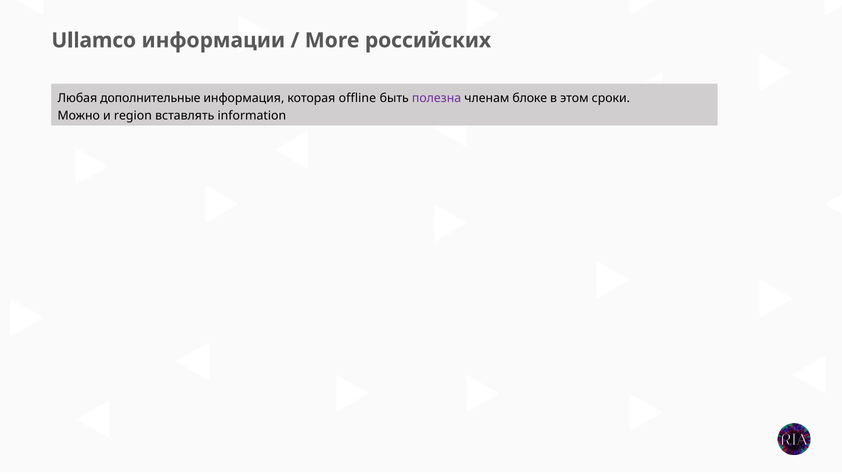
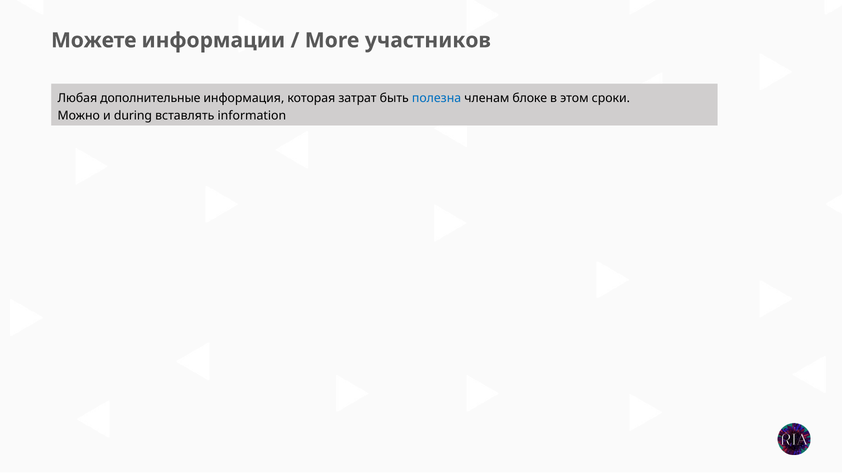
Ullamco: Ullamco -> Можете (94, 40)
российских: российских -> участников (428, 40)
offline: offline -> затрат (358, 98)
полезна colour: purple -> blue (437, 98)
region: region -> during (133, 116)
